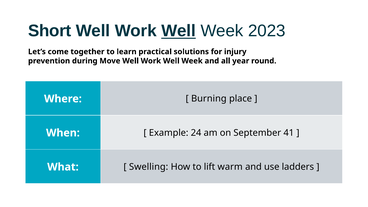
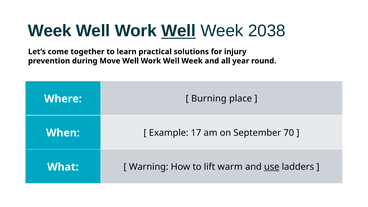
Short: Short -> Week (50, 31)
2023: 2023 -> 2038 (267, 31)
24: 24 -> 17 (196, 133)
41: 41 -> 70 (289, 133)
Swelling: Swelling -> Warning (149, 167)
use underline: none -> present (272, 167)
